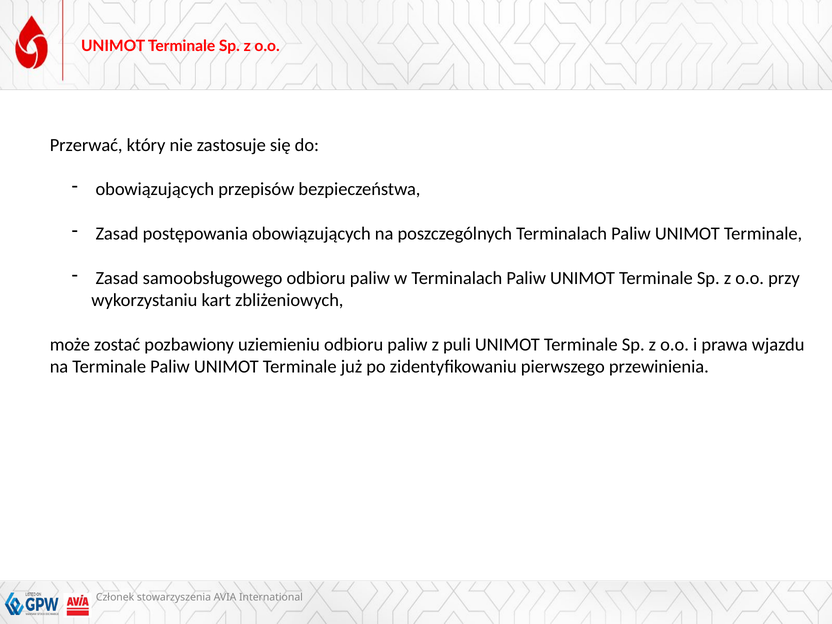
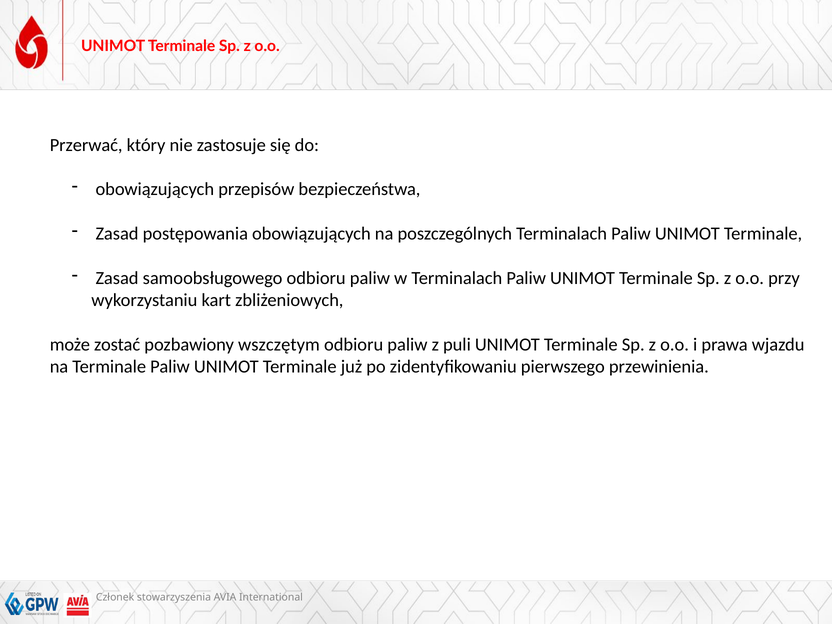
uziemieniu: uziemieniu -> wszczętym (279, 345)
